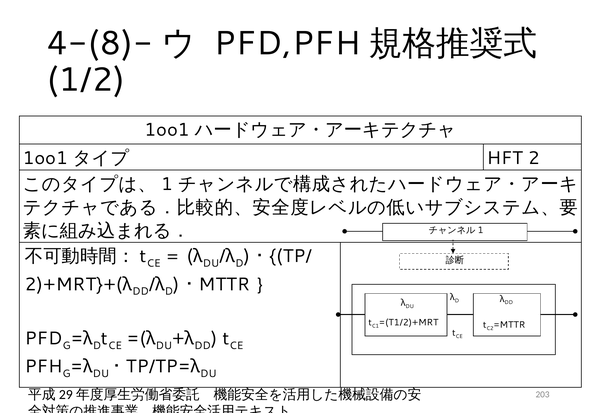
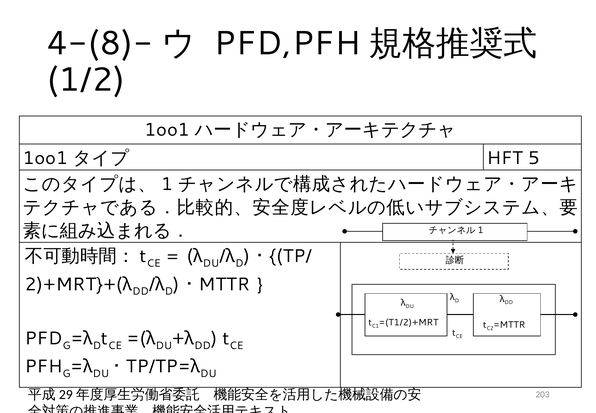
2: 2 -> 5 (534, 158)
